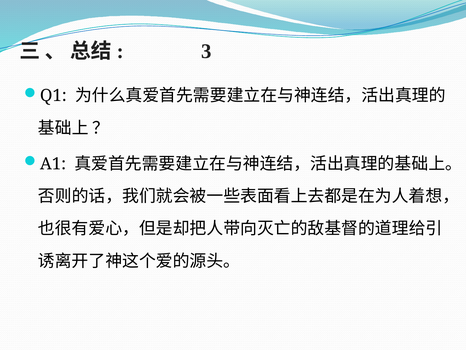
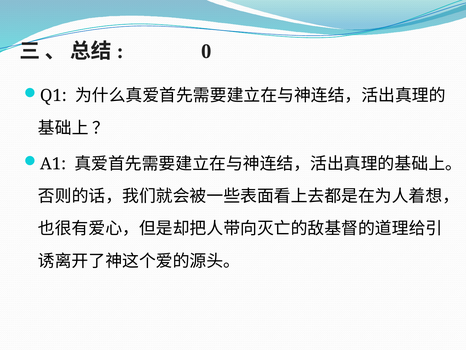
3: 3 -> 0 (206, 51)
